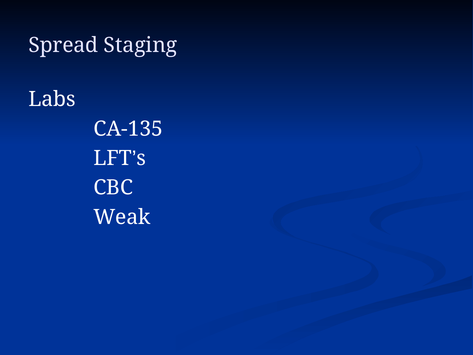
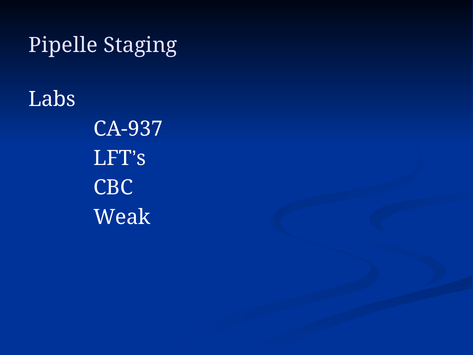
Spread: Spread -> Pipelle (63, 45)
CA-135: CA-135 -> CA-937 (128, 129)
